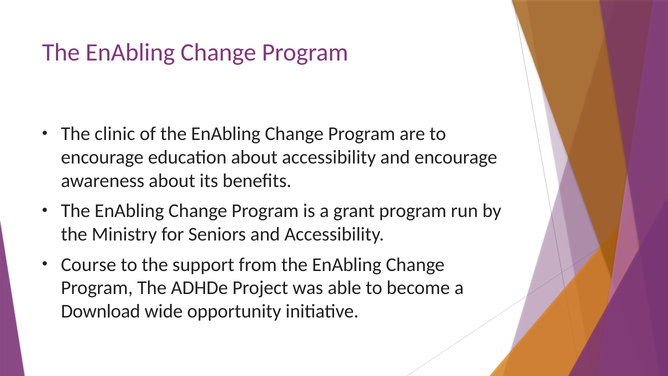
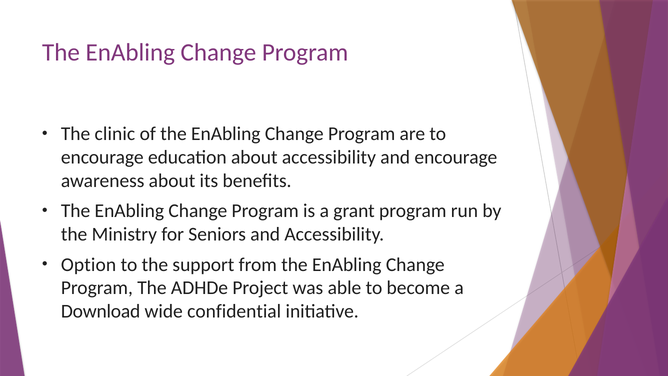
Course: Course -> Option (89, 265)
opportunity: opportunity -> confidential (234, 311)
